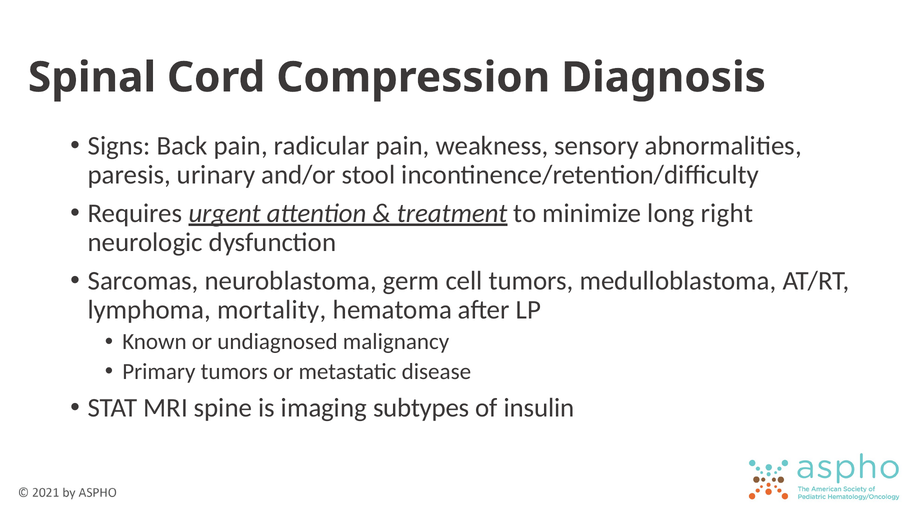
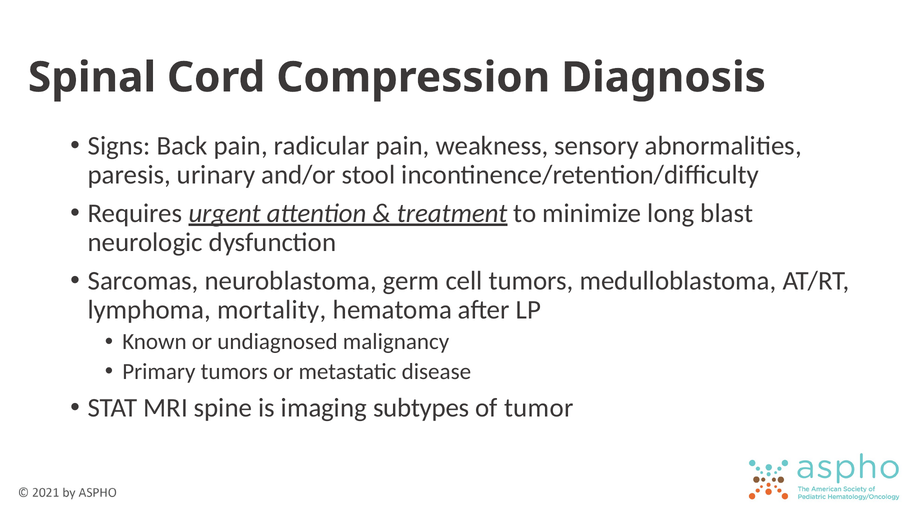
right: right -> blast (727, 213)
insulin: insulin -> tumor (539, 408)
